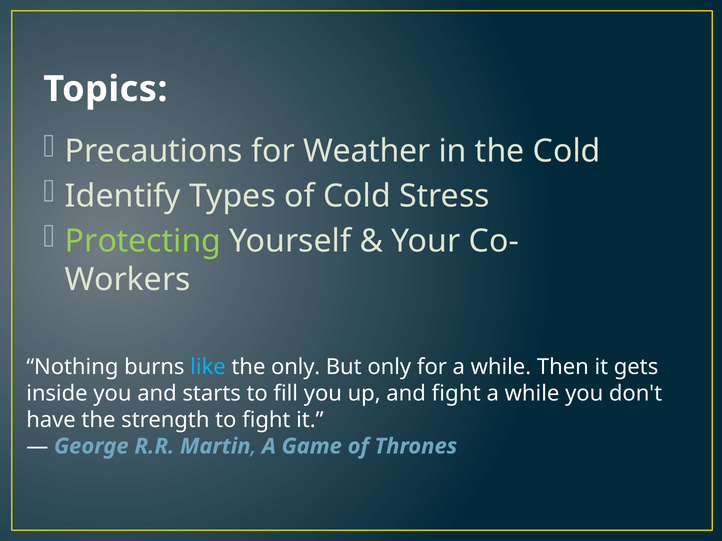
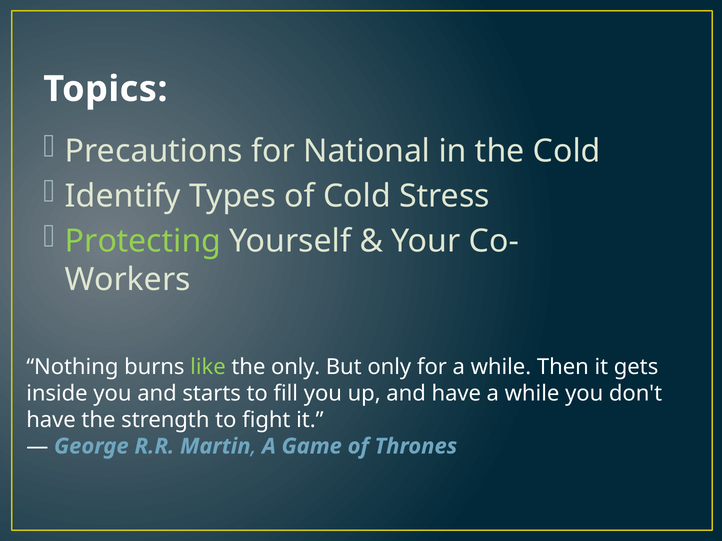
Weather: Weather -> National (367, 151)
like colour: light blue -> light green (208, 367)
and fight: fight -> have (456, 394)
